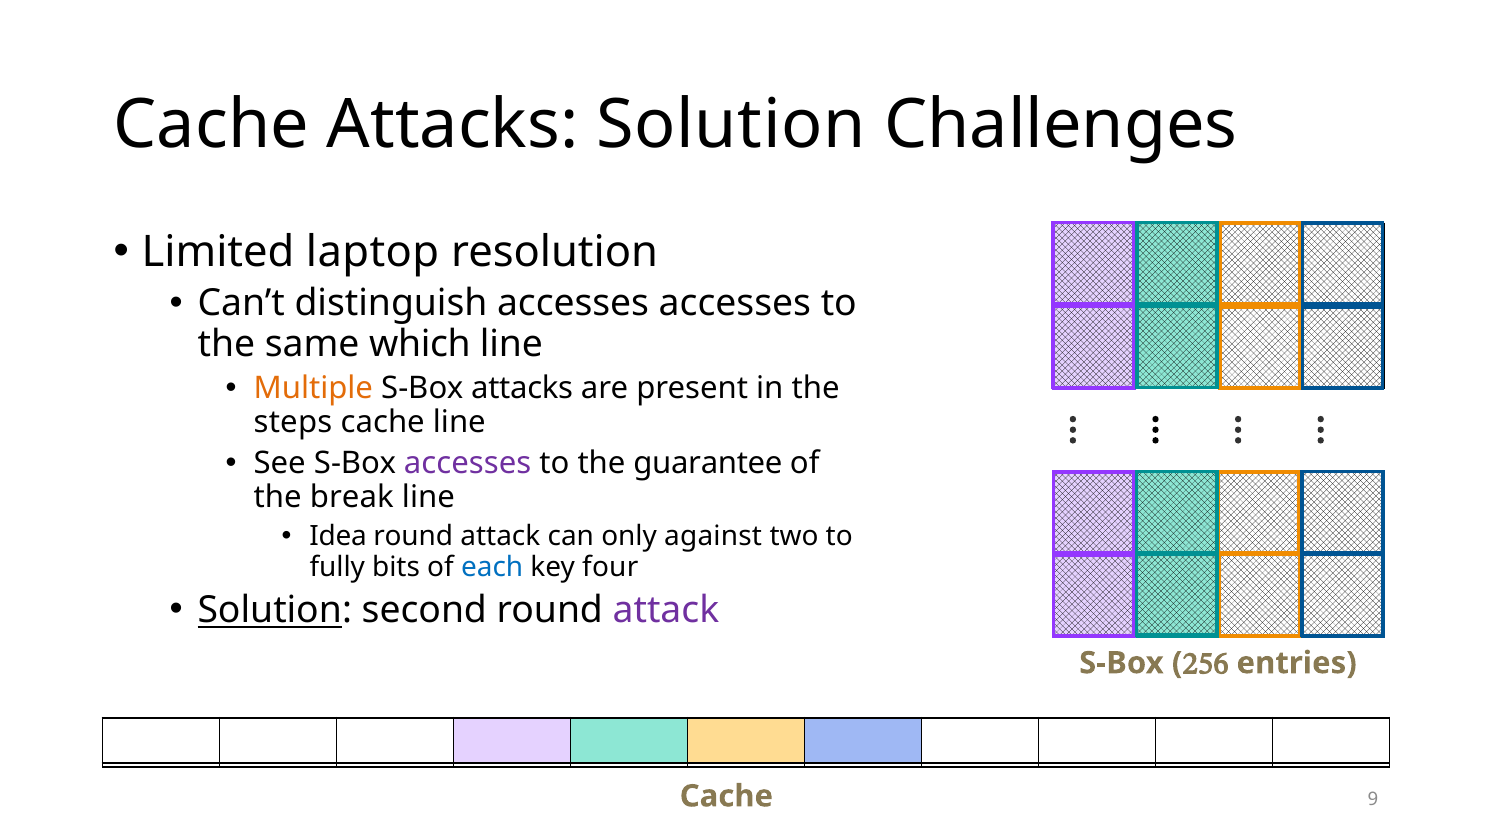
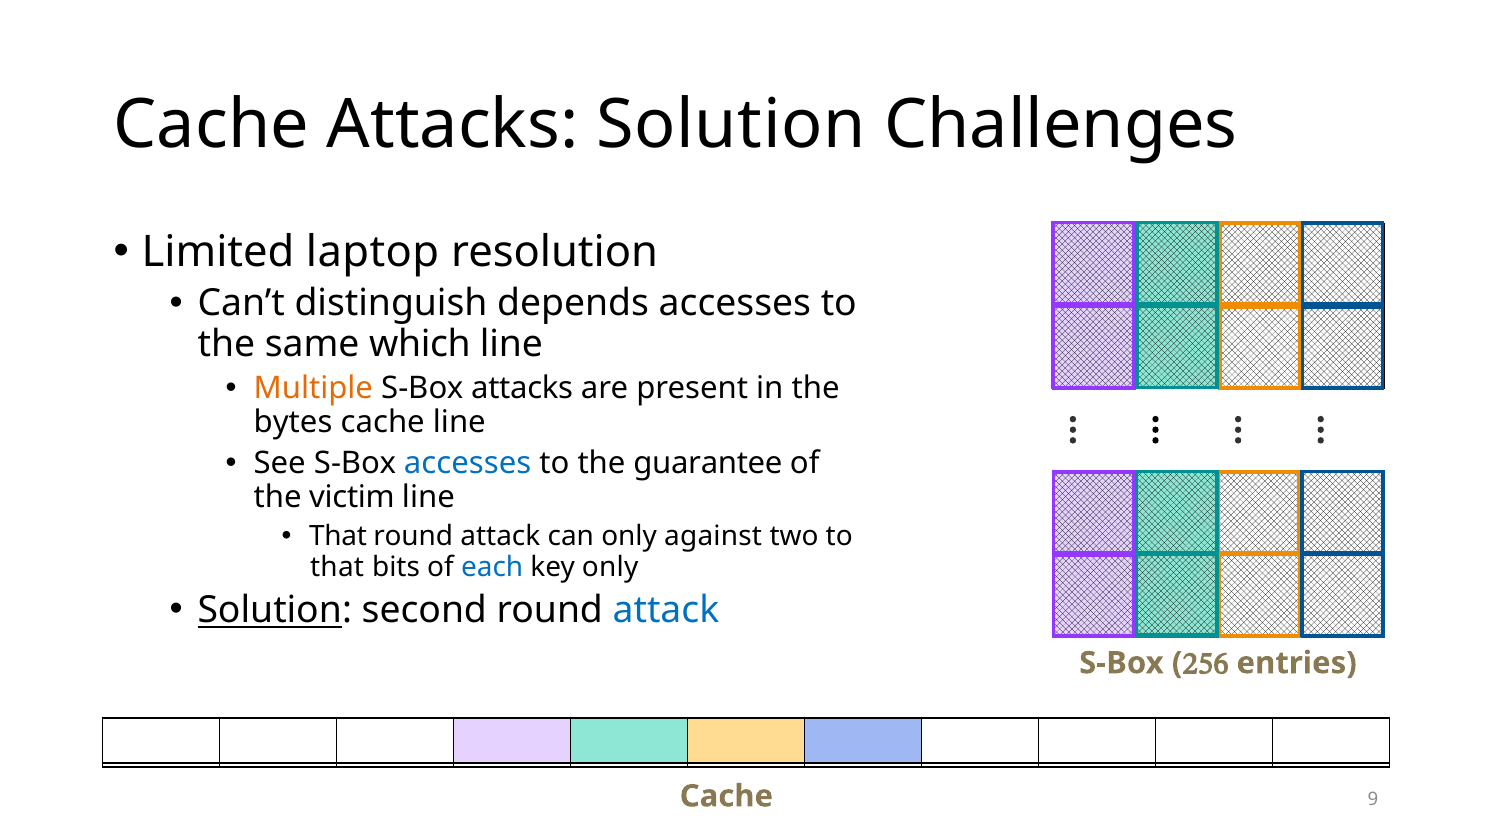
distinguish accesses: accesses -> depends (573, 304)
steps: steps -> bytes (293, 422)
accesses colour: purple -> blue (468, 464)
break: break -> victim (352, 497)
Idea: Idea -> That (338, 537)
fully: fully -> that (337, 567)
key four: four -> only (610, 567)
attack colour: purple -> blue (666, 610)
